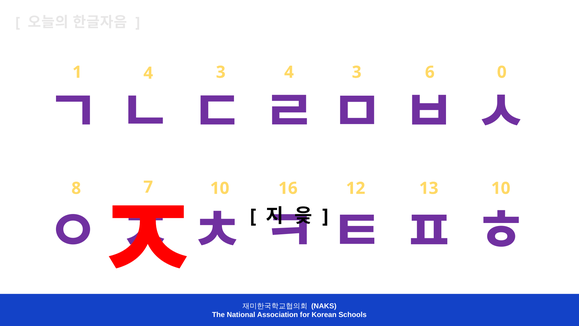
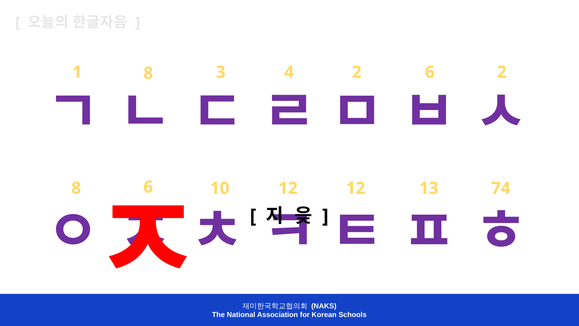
1 4: 4 -> 8 (148, 73)
3 4 3: 3 -> 2 (357, 72)
6 0: 0 -> 2 (502, 72)
8 7: 7 -> 6 (148, 187)
10 16: 16 -> 12 (288, 188)
13 10: 10 -> 74 (501, 188)
